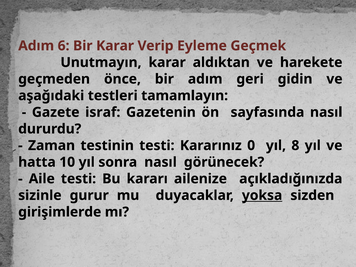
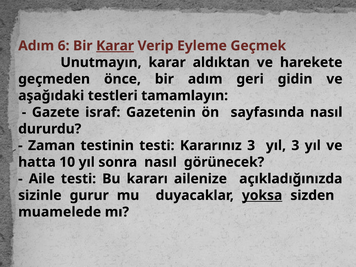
Karar underline: none -> present (115, 46)
Kararınız 0: 0 -> 3 (251, 145)
yıl 8: 8 -> 3 (295, 145)
girişimlerde: girişimlerde -> muamelede (60, 212)
